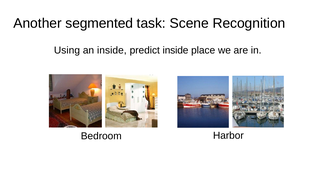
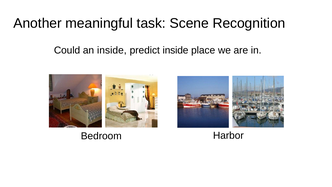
segmented: segmented -> meaningful (99, 23)
Using: Using -> Could (67, 50)
